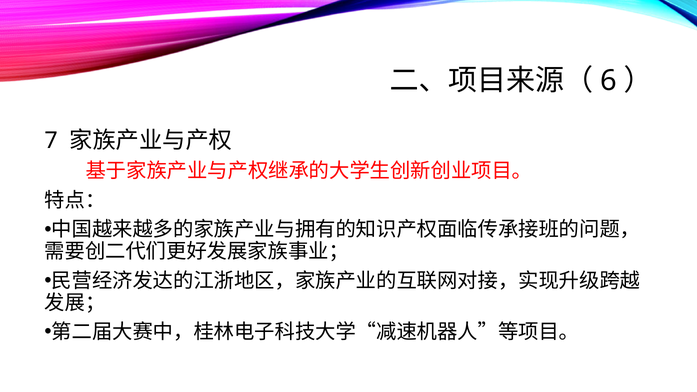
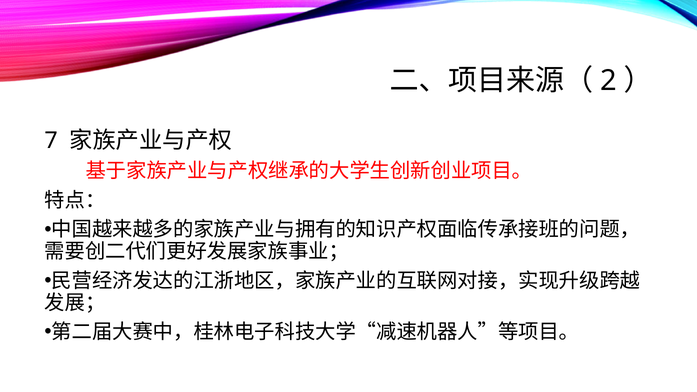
6: 6 -> 2 (608, 80)
